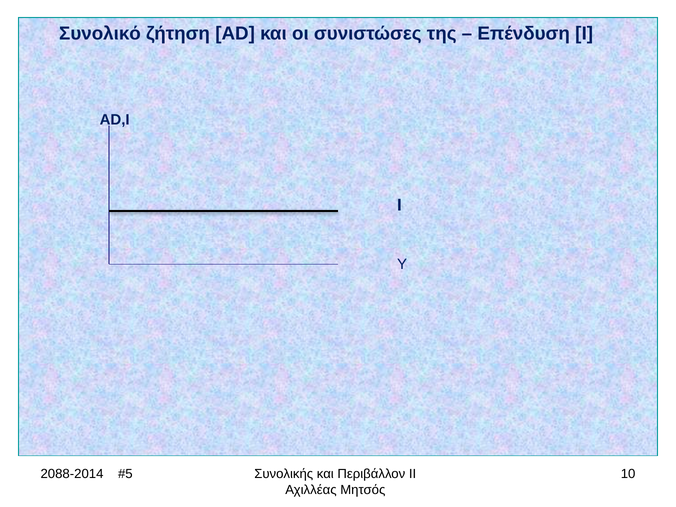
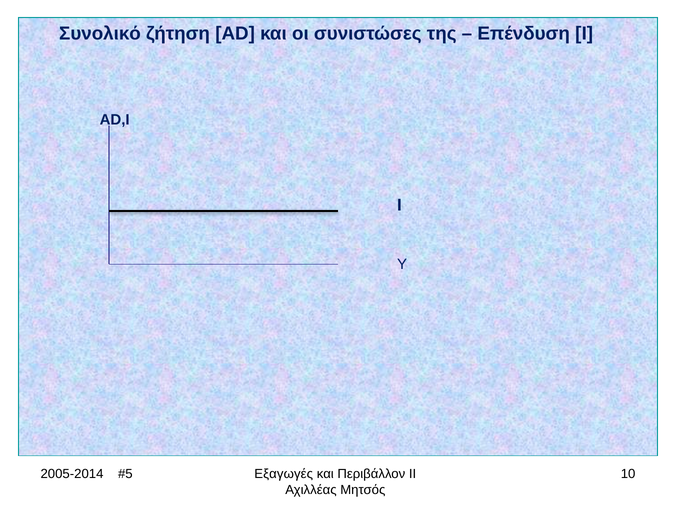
2088-2014: 2088-2014 -> 2005-2014 (72, 474)
Συνολικής: Συνολικής -> Εξαγωγές (284, 474)
